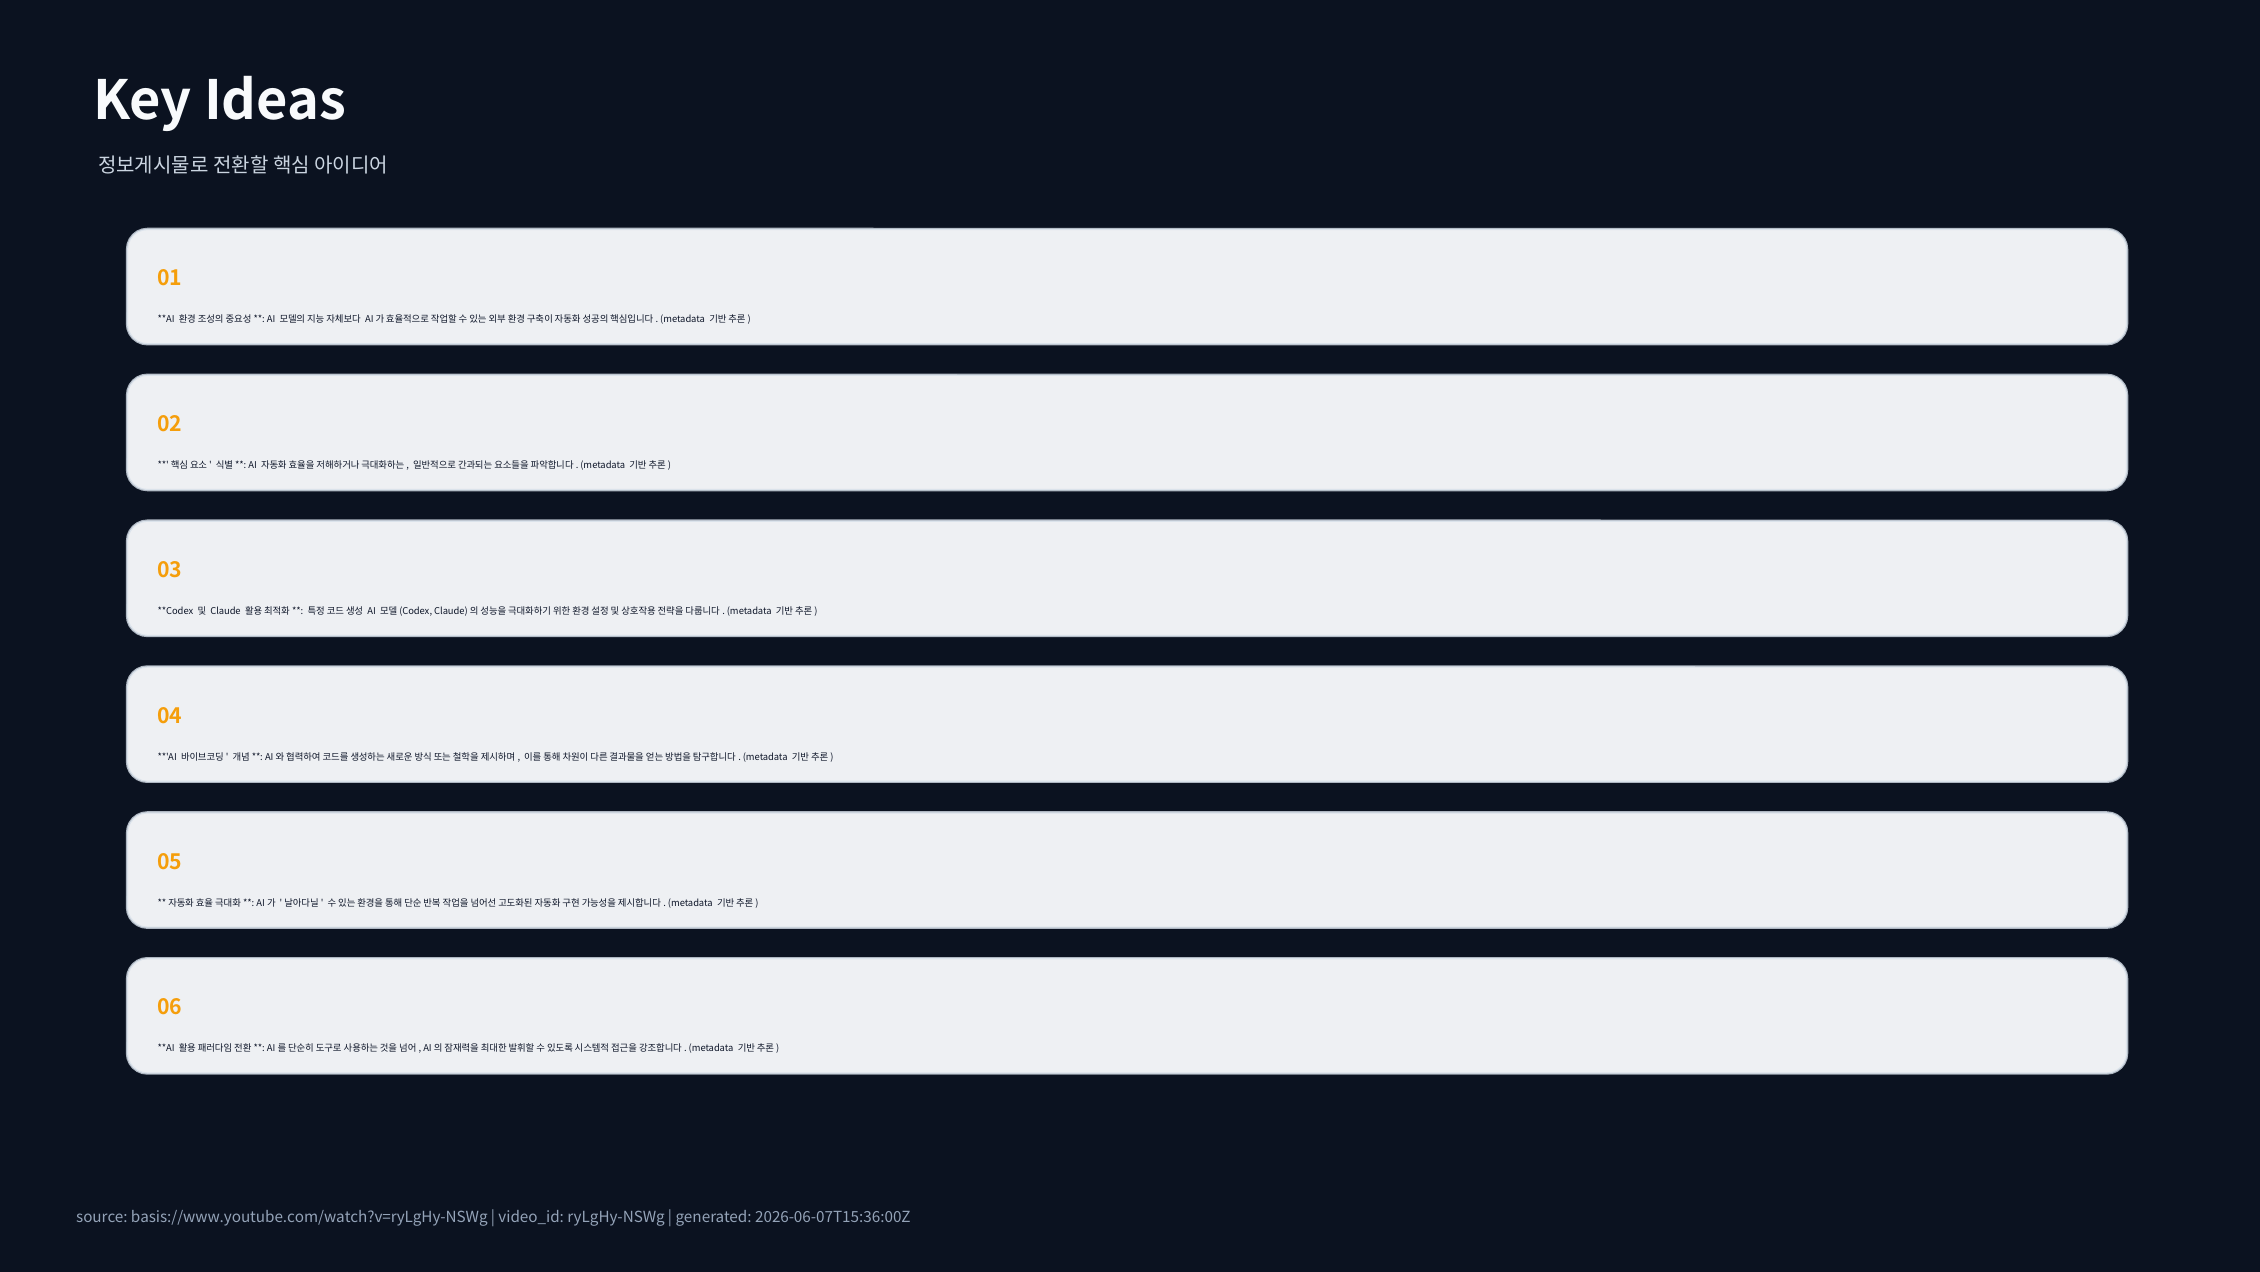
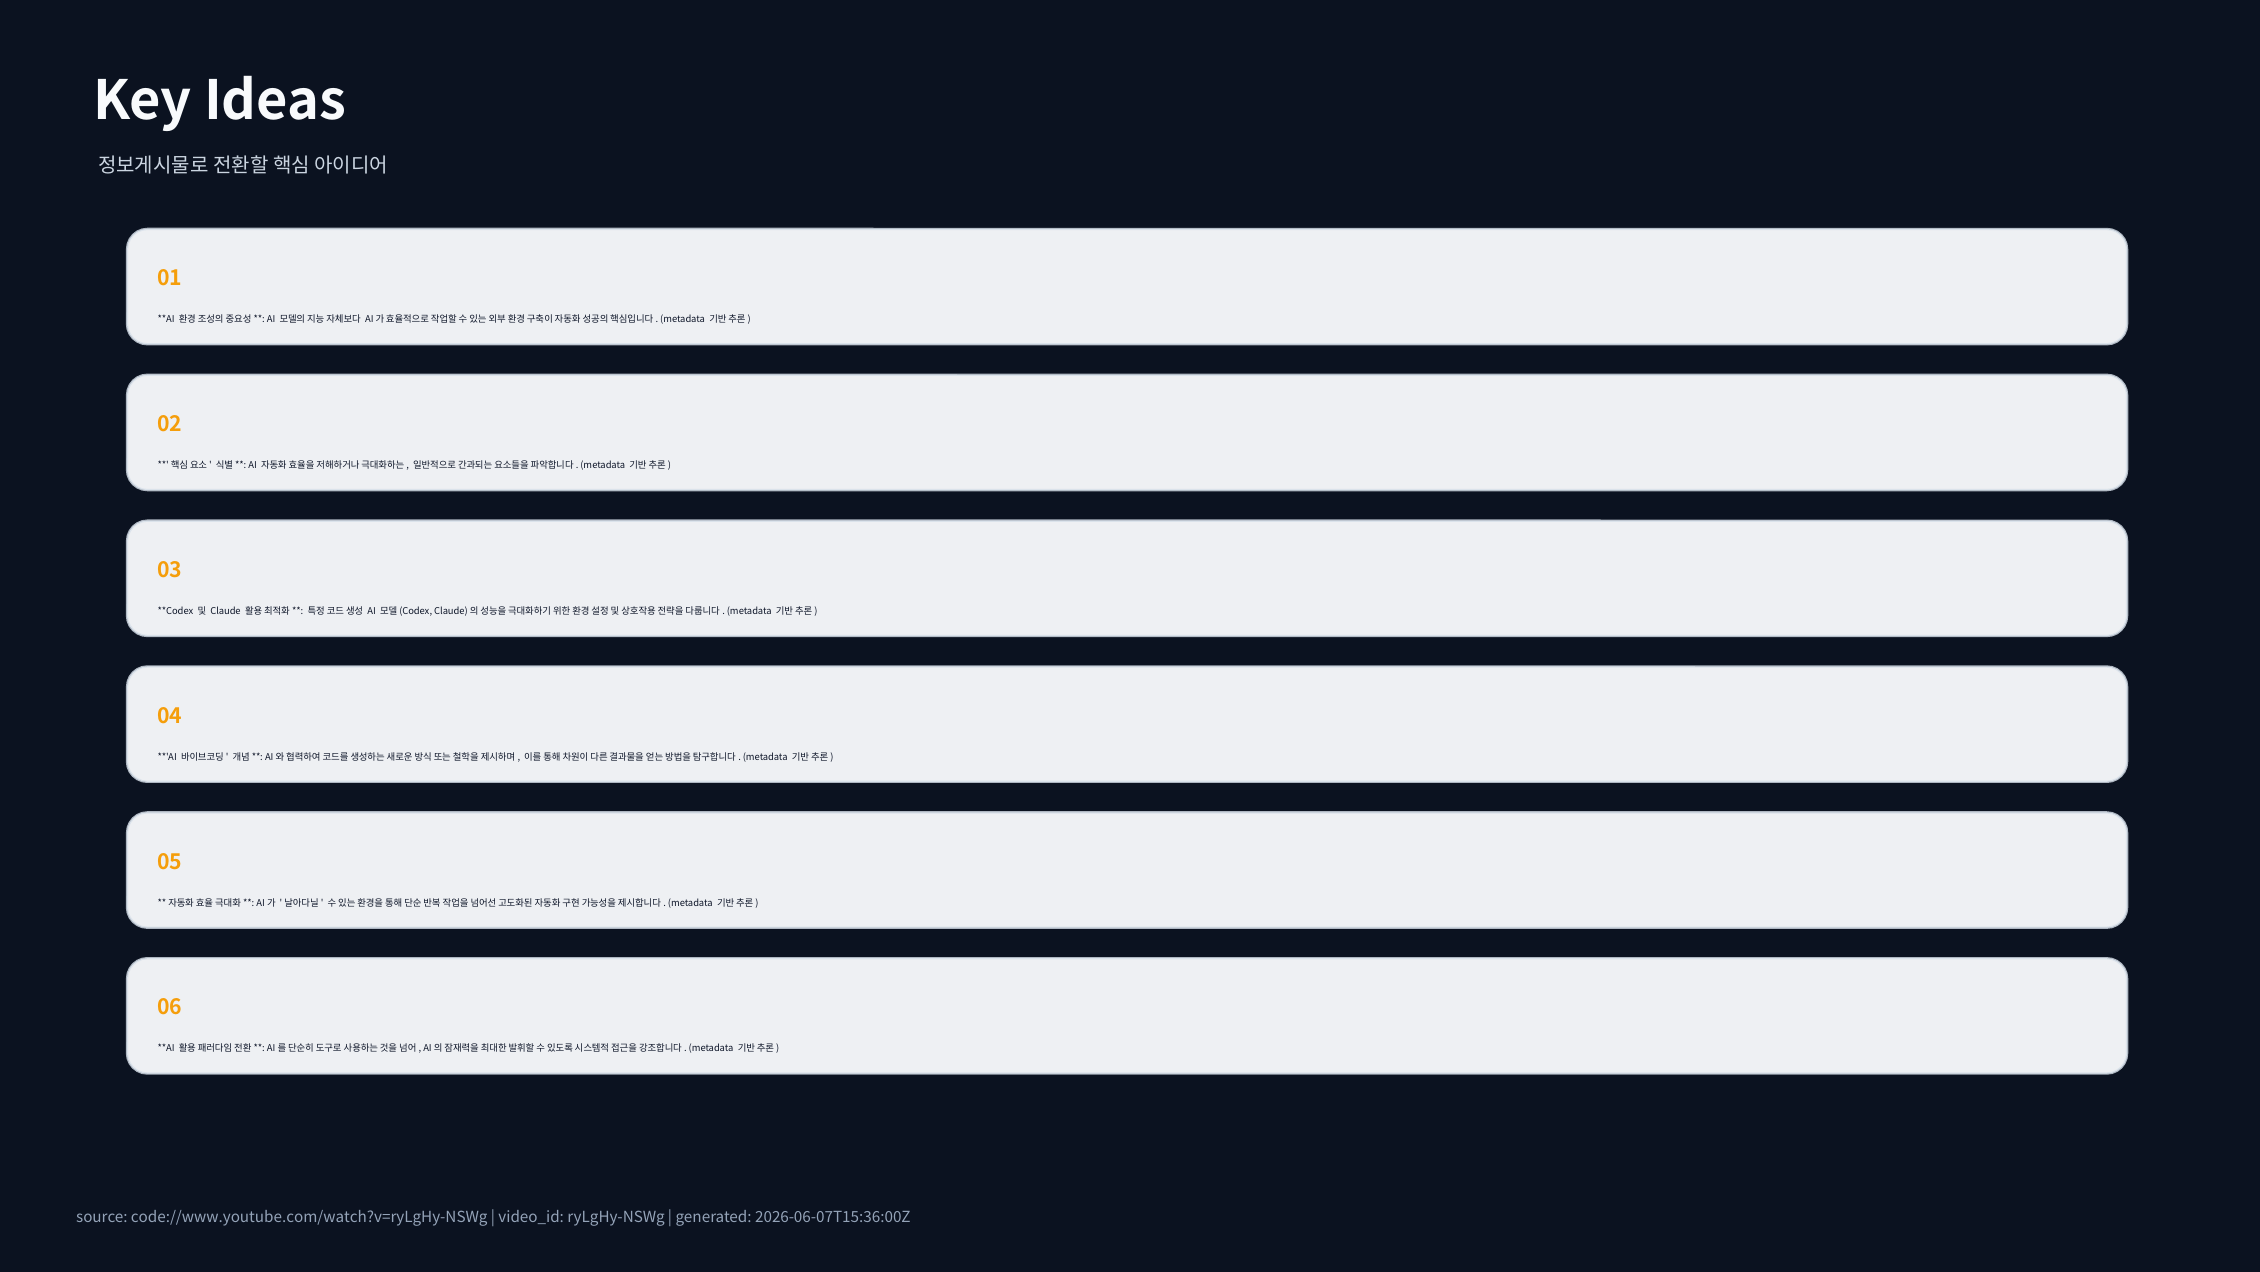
basis://www.youtube.com/watch?v=ryLgHy-NSWg: basis://www.youtube.com/watch?v=ryLgHy-NSWg -> code://www.youtube.com/watch?v=ryLgHy-NSWg (309, 1217)
